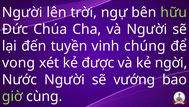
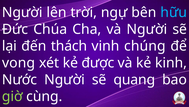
hữu colour: light green -> light blue (174, 12)
tuyền: tuyền -> thách (69, 46)
ngời: ngời -> kinh (171, 62)
vướng: vướng -> quang (134, 79)
